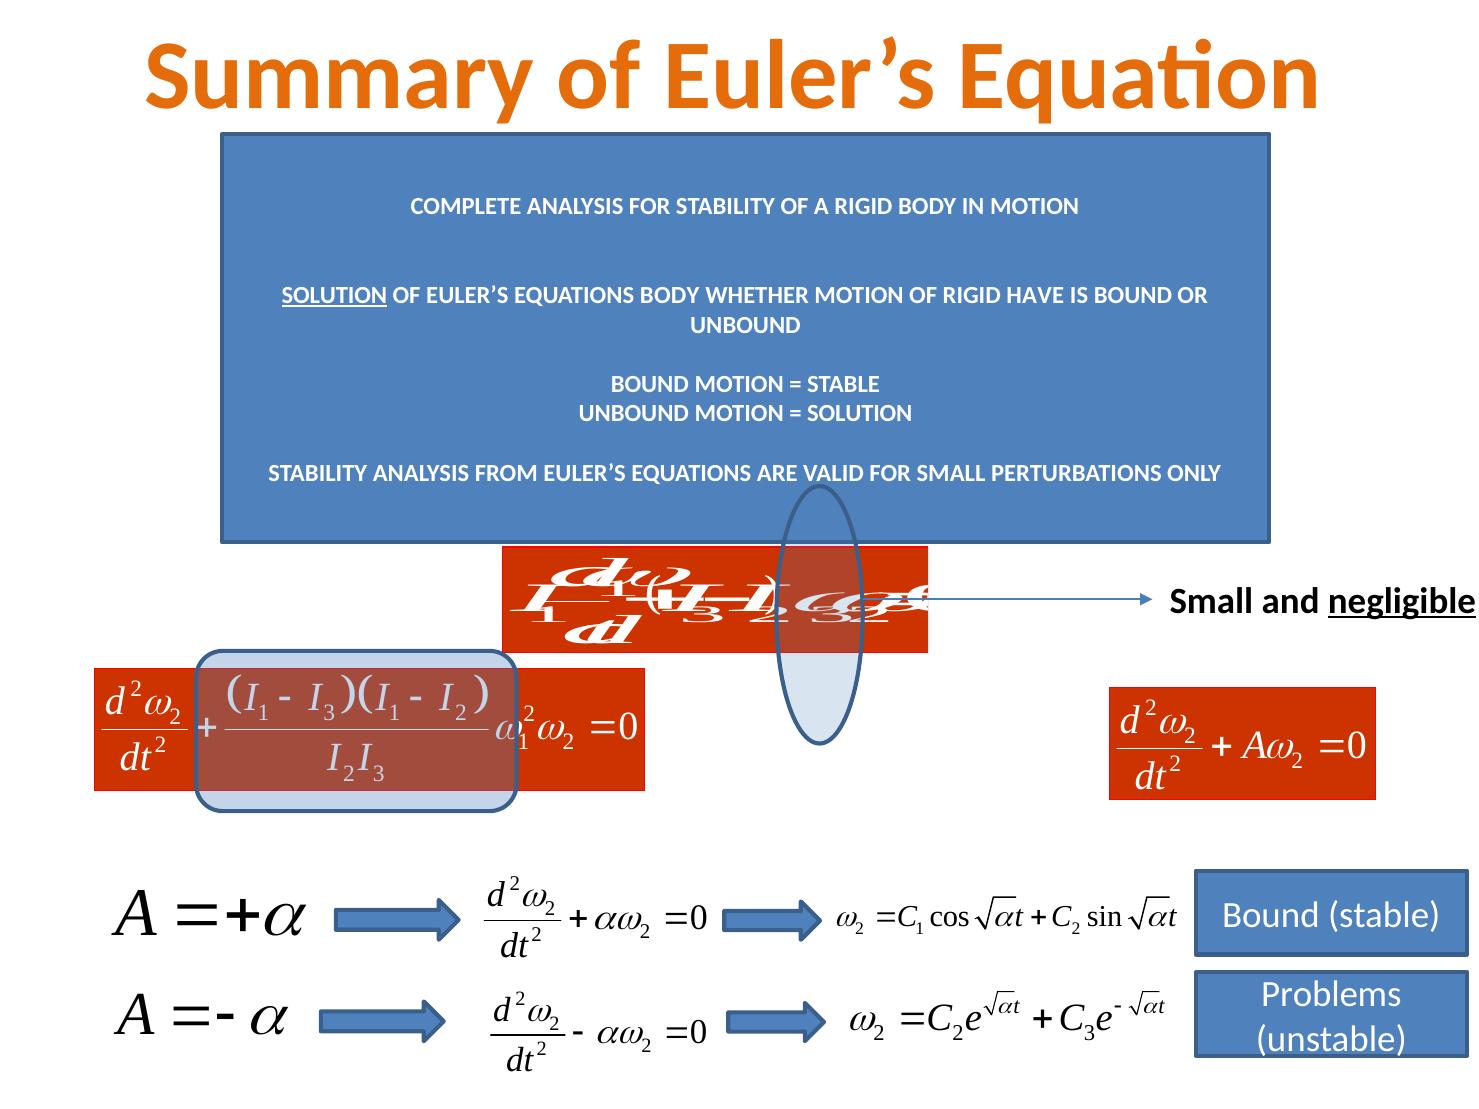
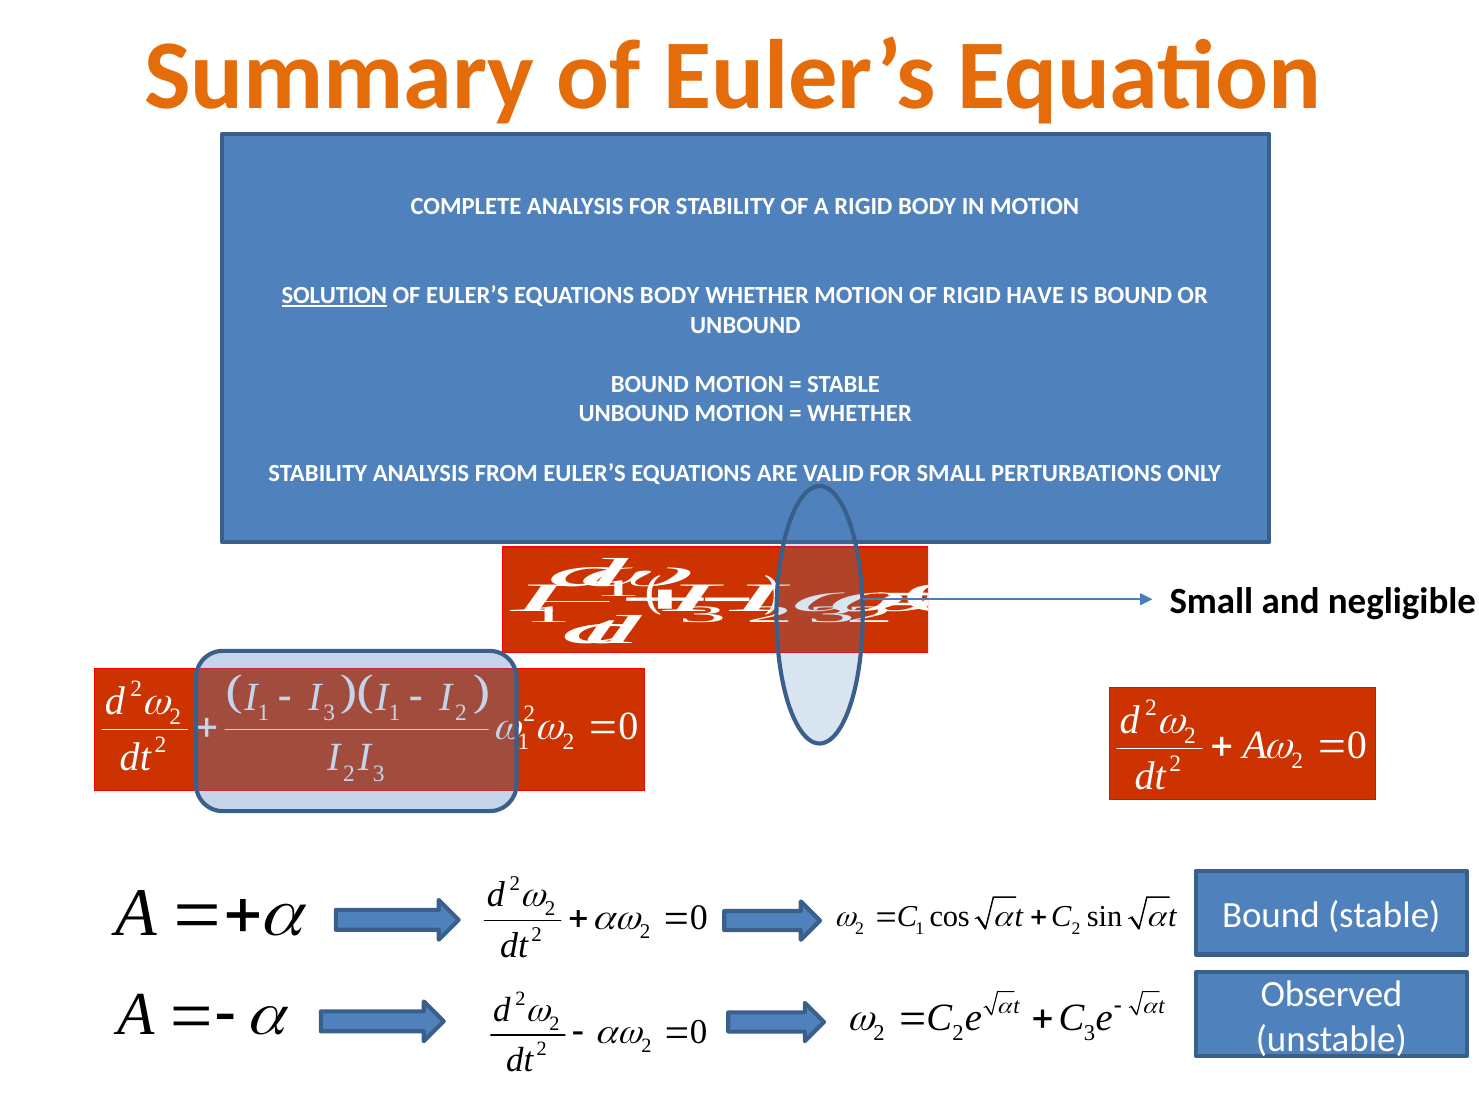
SOLUTION: SOLUTION -> WHETHER (860, 414)
negligible underline: present -> none (1402, 601)
Problems: Problems -> Observed (1331, 995)
